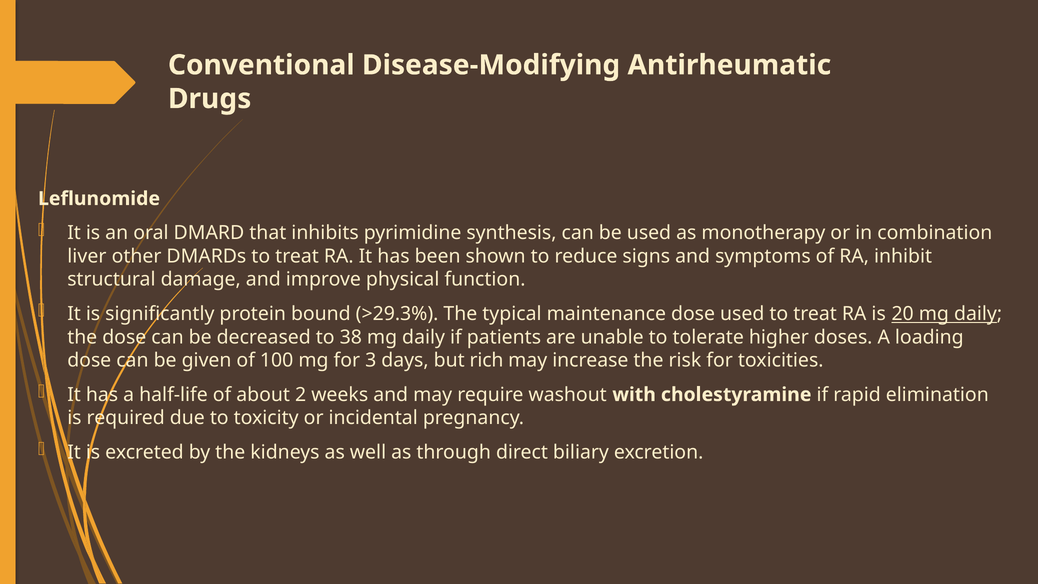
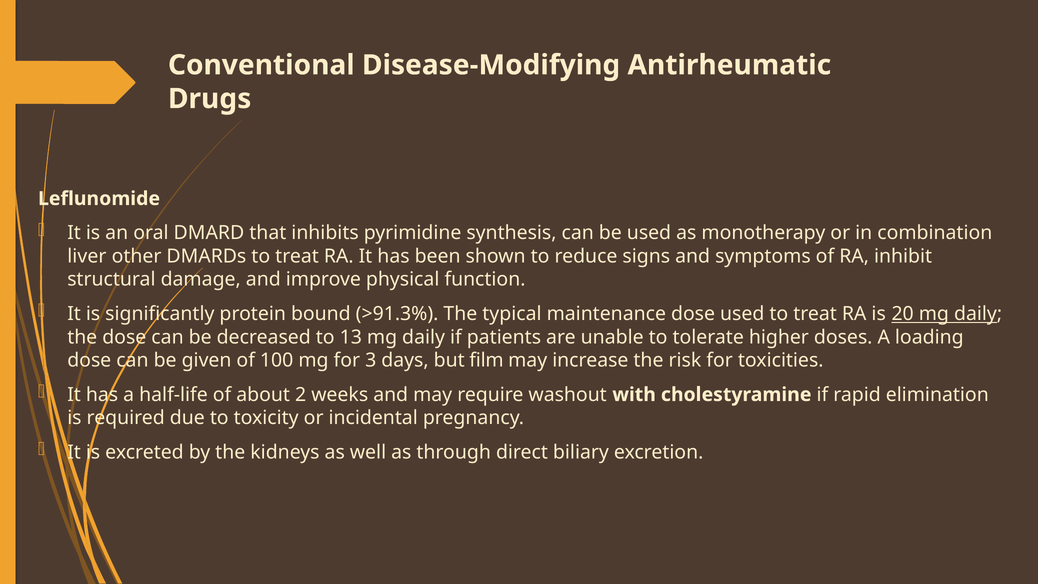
>29.3%: >29.3% -> >91.3% (397, 314)
38: 38 -> 13 (351, 337)
rich: rich -> film (487, 360)
